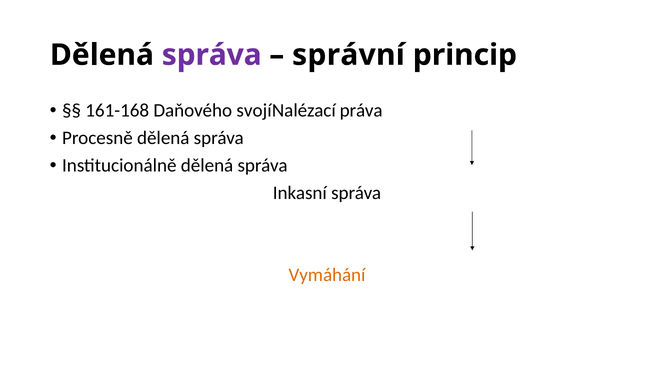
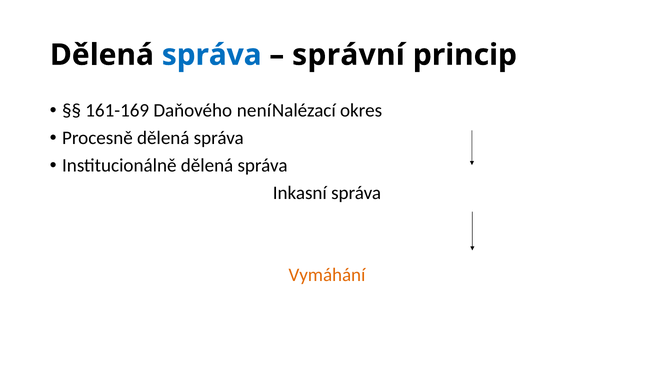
správa colour: purple -> blue (212, 55)
161-168: 161-168 -> 161-169 (117, 111)
svojí: svojí -> není (254, 111)
práva: práva -> okres (361, 111)
